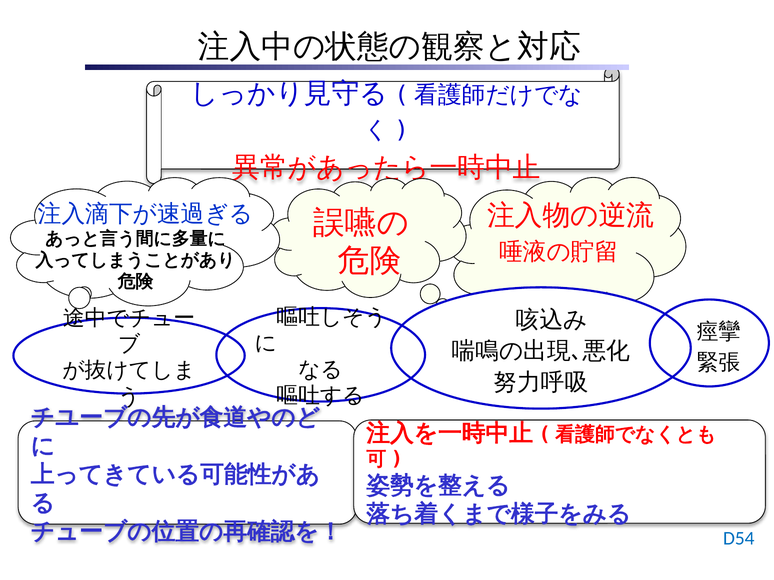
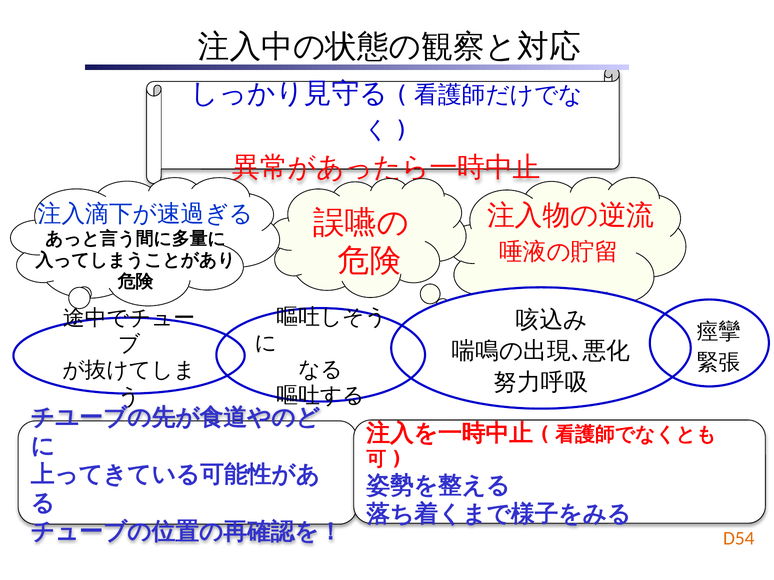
D54 colour: blue -> orange (739, 539)
